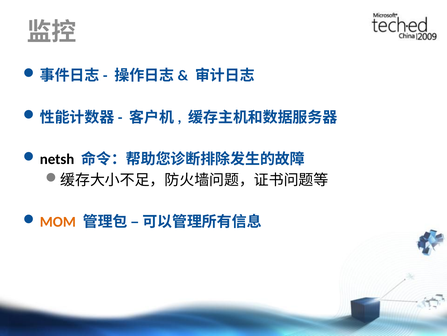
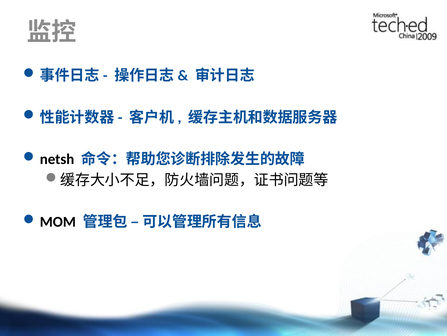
MOM colour: orange -> black (58, 221)
